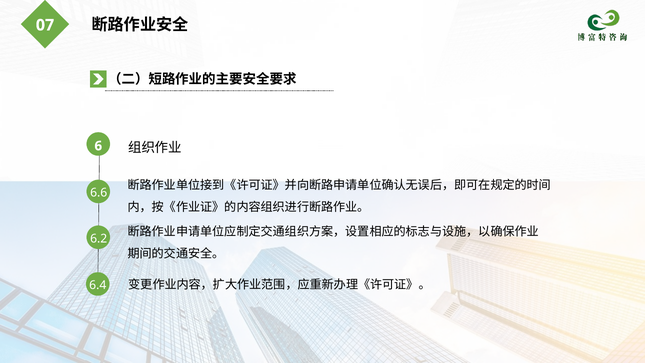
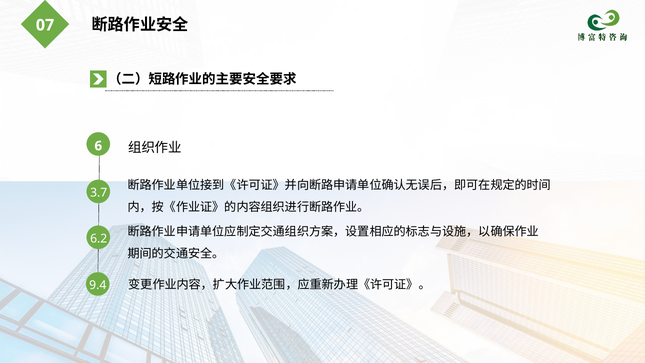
6.6: 6.6 -> 3.7 (99, 193)
6.4: 6.4 -> 9.4 (98, 285)
